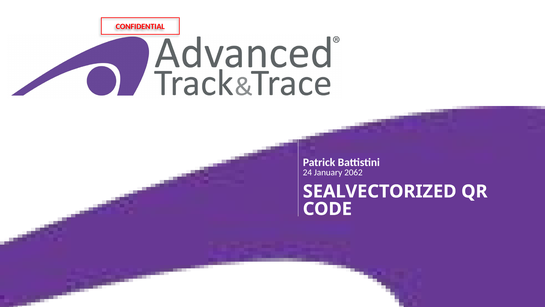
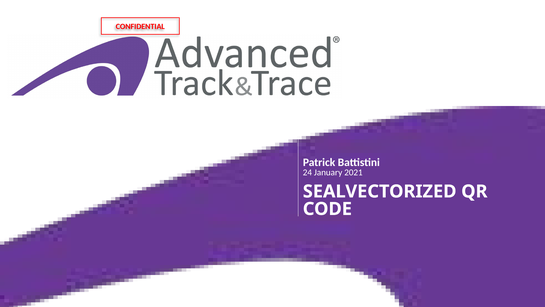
2062: 2062 -> 2021 (353, 172)
